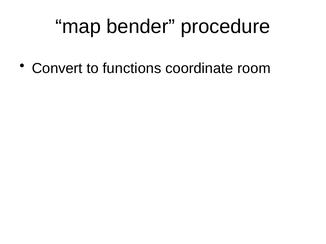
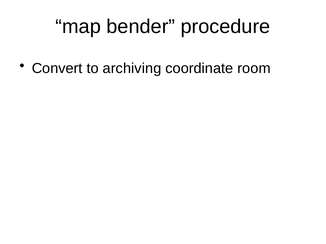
functions: functions -> archiving (132, 68)
